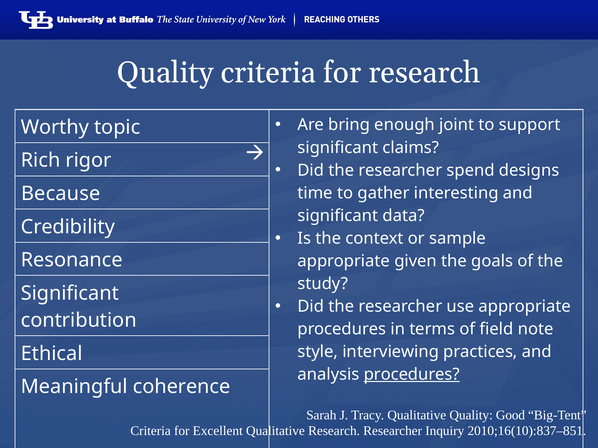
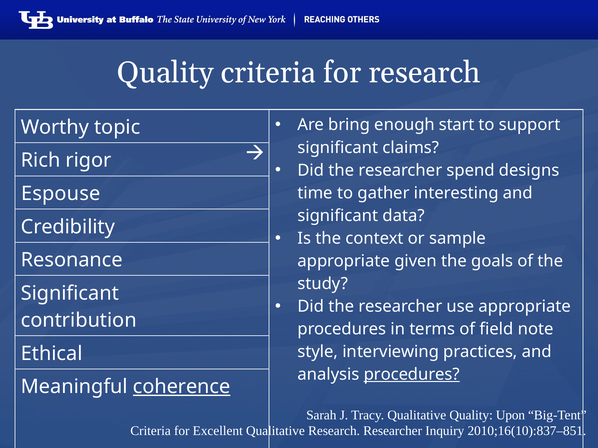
joint: joint -> start (457, 125)
Because: Because -> Espouse (61, 194)
coherence underline: none -> present (182, 387)
Good: Good -> Upon (510, 415)
